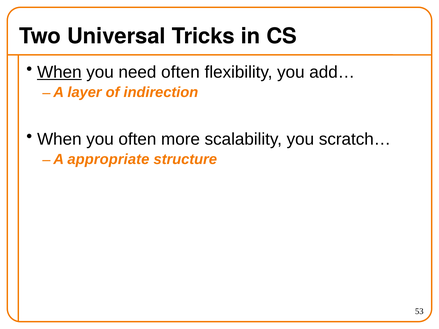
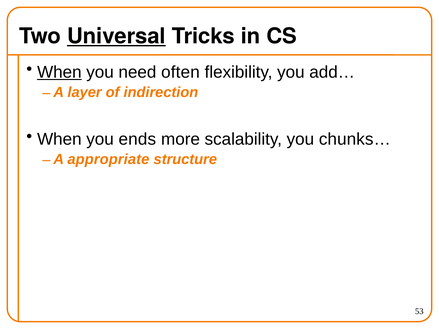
Universal underline: none -> present (116, 36)
you often: often -> ends (137, 139)
scratch…: scratch… -> chunks… (355, 139)
